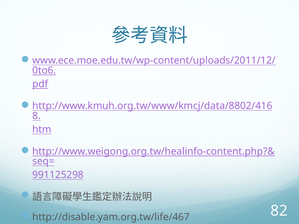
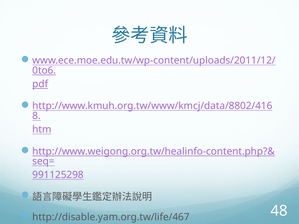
82: 82 -> 48 (279, 211)
